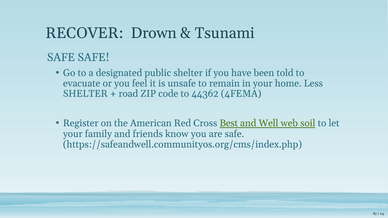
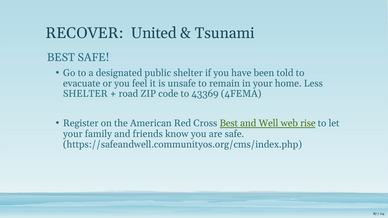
Drown: Drown -> United (154, 33)
SAFE: SAFE -> BEST (61, 58)
44362: 44362 -> 43369 (205, 94)
soil: soil -> rise (308, 123)
